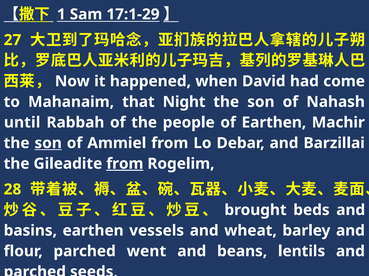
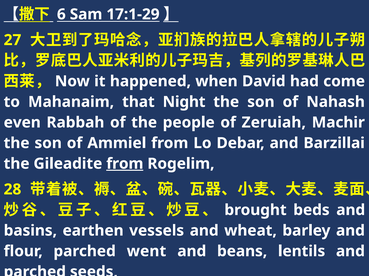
1: 1 -> 6 (61, 14)
until: until -> even (22, 123)
of Earthen: Earthen -> Zeruiah (274, 123)
son underline: present -> none (48, 143)
